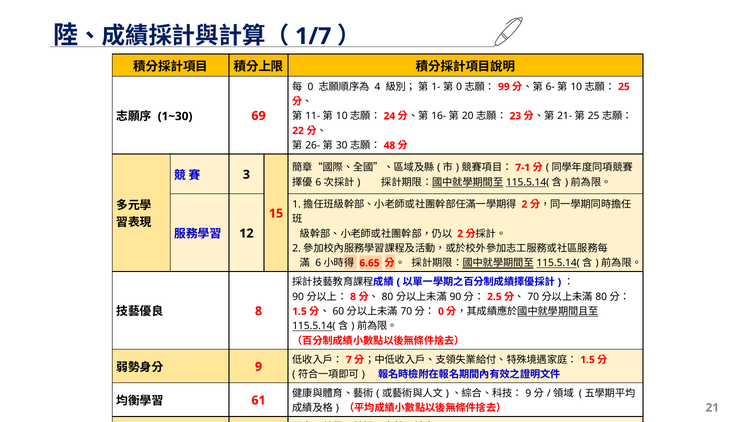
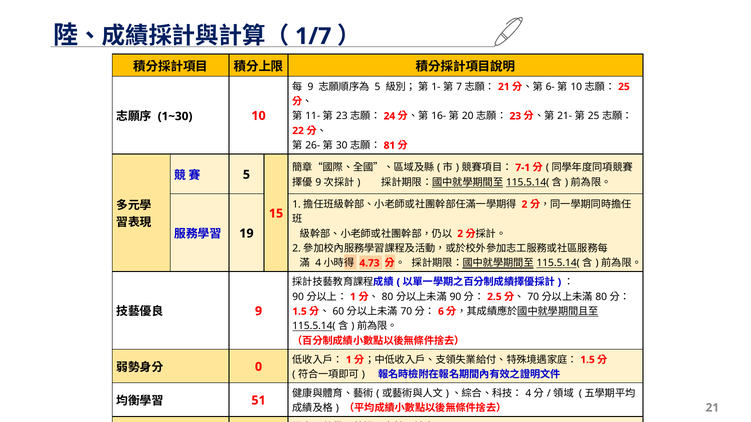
0: 0 -> 9 (311, 87)
4: 4 -> 5 (378, 87)
0: 0 -> 7 (459, 87)
99: 99 -> 21 (504, 87)
1~30 69: 69 -> 10 (259, 116)
10: 10 -> 23 (342, 116)
48: 48 -> 81 (389, 146)
3: 3 -> 5 (246, 175)
6: 6 -> 9 (318, 182)
12: 12 -> 19 (246, 234)
6: 6 -> 4 (318, 263)
6.65: 6.65 -> 4.73 (369, 263)
8: 8 -> 1 (353, 297)
8: 8 -> 9 (259, 311)
0: 0 -> 6 (441, 312)
7: 7 -> 1 (349, 360)
9: 9 -> 0 (259, 367)
9: 9 -> 4 (528, 394)
61: 61 -> 51 (259, 401)
